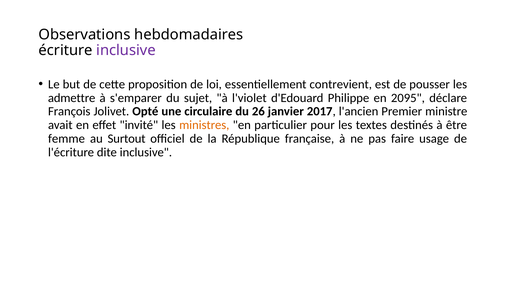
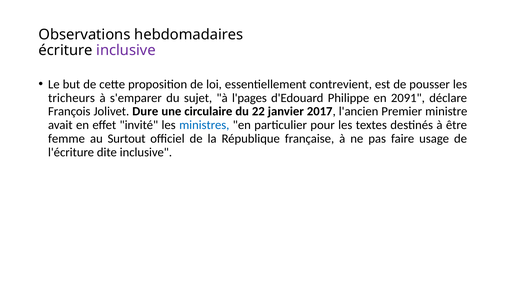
admettre: admettre -> tricheurs (72, 98)
l'violet: l'violet -> l'pages (249, 98)
2095: 2095 -> 2091 (408, 98)
Opté: Opté -> Dure (145, 112)
26: 26 -> 22 (258, 112)
ministres colour: orange -> blue (204, 125)
